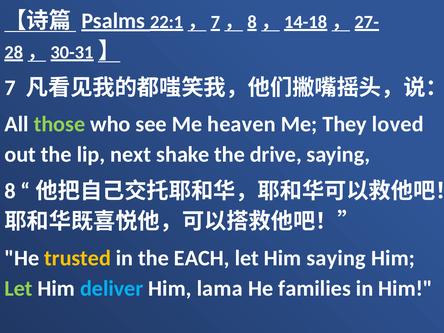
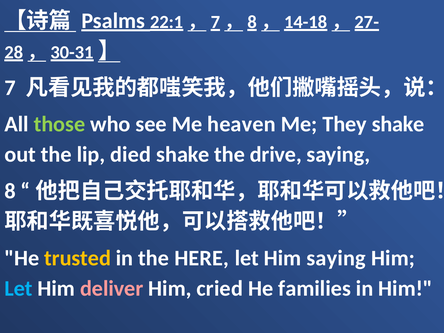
They loved: loved -> shake (398, 124)
next: next -> died (131, 155)
EACH: EACH -> HERE (202, 258)
Let colour: light green -> light blue (18, 288)
deliver colour: light blue -> pink (112, 288)
lama: lama -> cried (220, 288)
